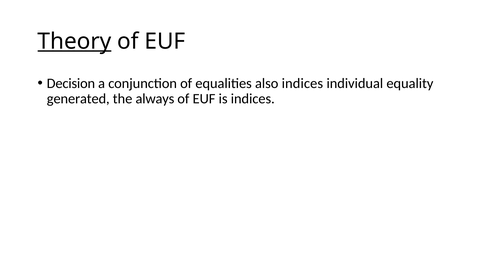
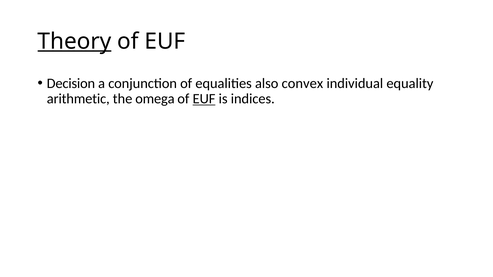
also indices: indices -> convex (302, 83)
generated: generated -> arithmetic (78, 99)
always: always -> omega (155, 99)
EUF underline: none -> present (204, 99)
